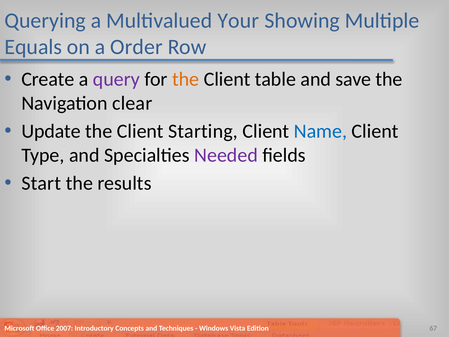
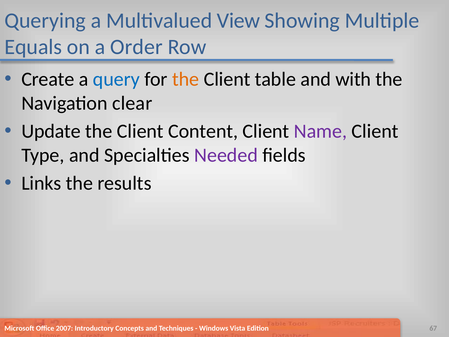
Your: Your -> View (239, 21)
query colour: purple -> blue (116, 79)
save: save -> with (353, 79)
Starting: Starting -> Content (203, 131)
Name colour: blue -> purple (320, 131)
Start: Start -> Links (41, 183)
